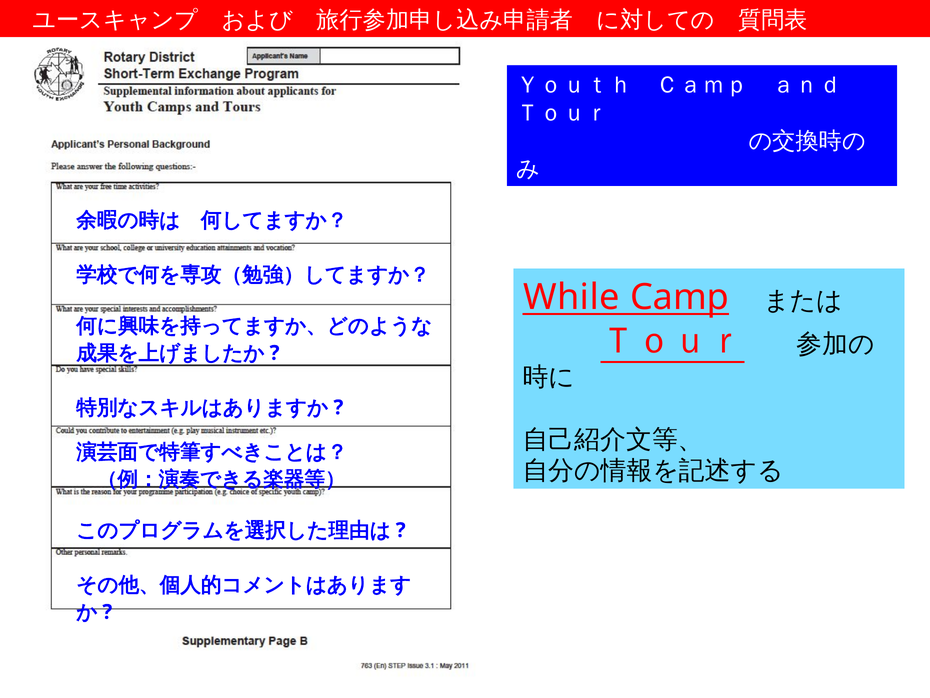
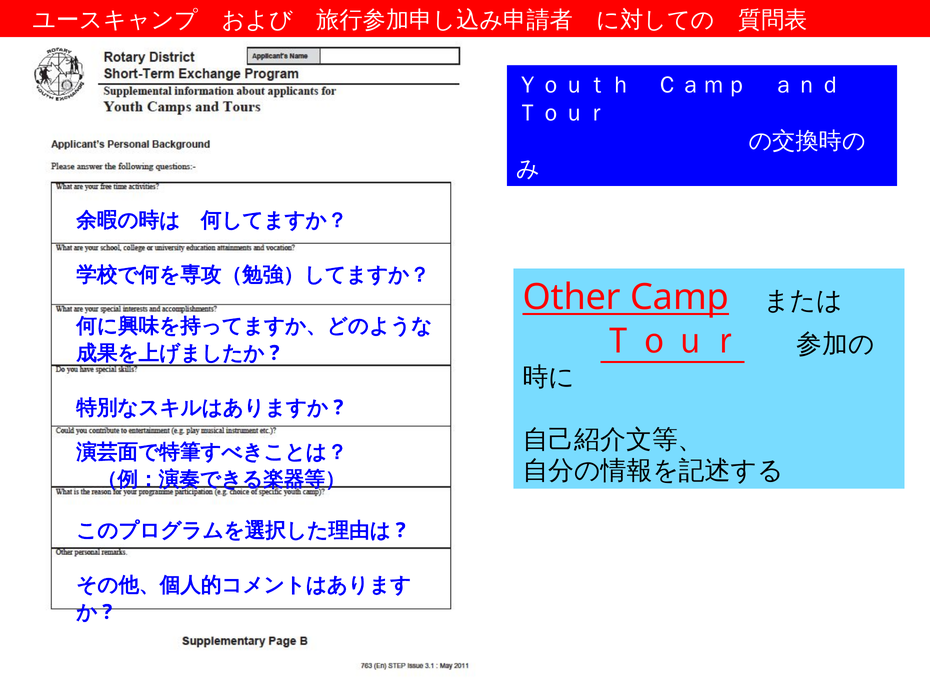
While: While -> Other (572, 297)
